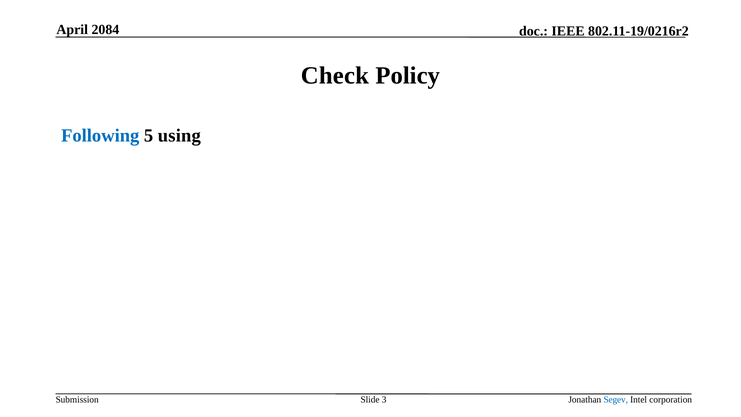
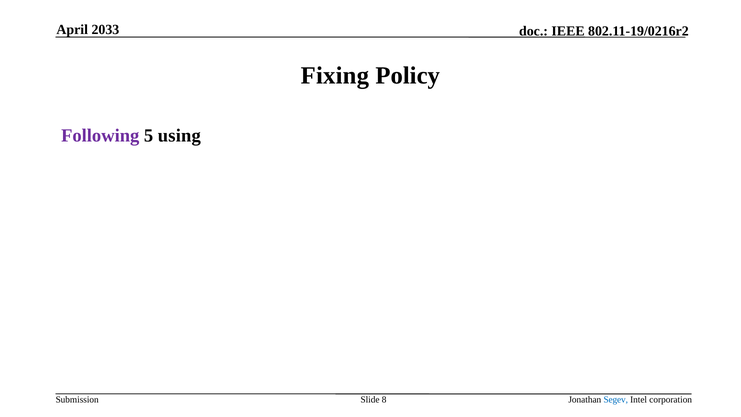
2084: 2084 -> 2033 (105, 29)
Check: Check -> Fixing (335, 76)
Following colour: blue -> purple (100, 136)
3: 3 -> 8 (384, 400)
